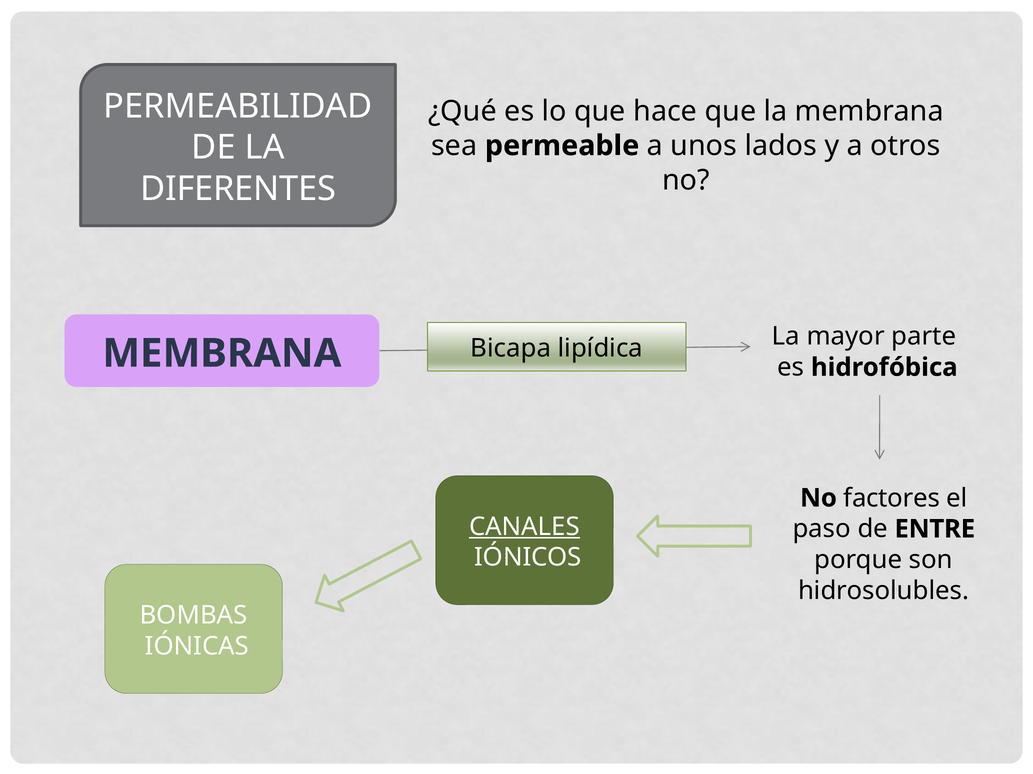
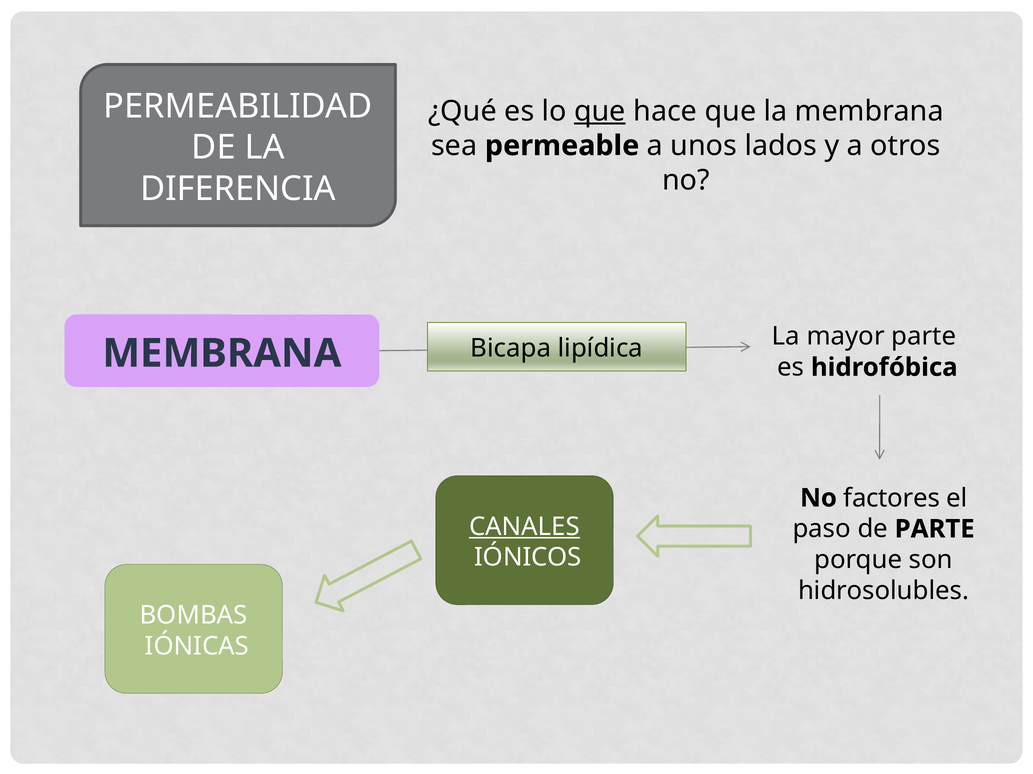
que underline: none -> present (600, 111)
DIFERENTES: DIFERENTES -> DIFERENCIA (238, 189)
de ENTRE: ENTRE -> PARTE (935, 529)
